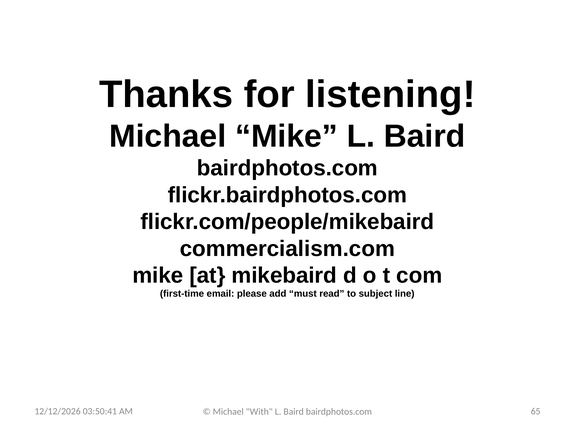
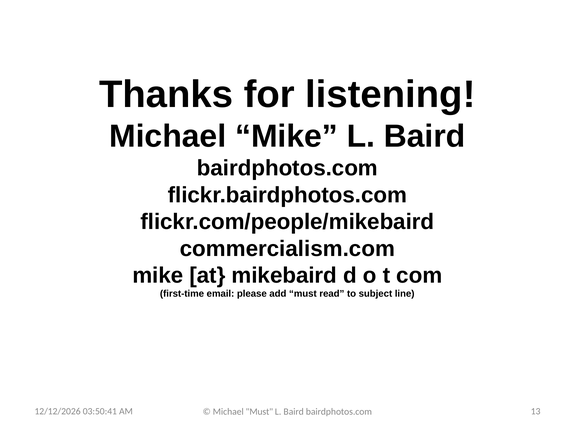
65: 65 -> 13 (536, 412)
Michael With: With -> Must (259, 412)
